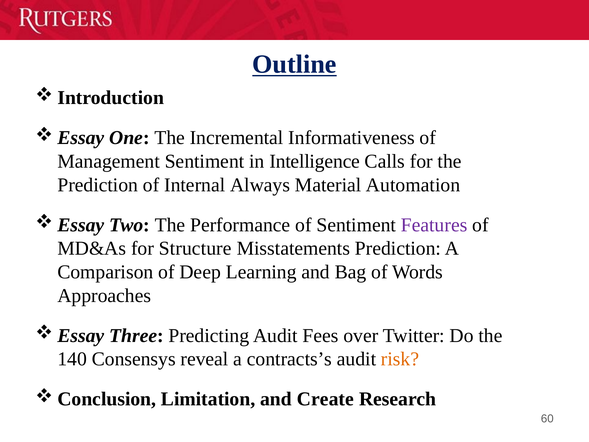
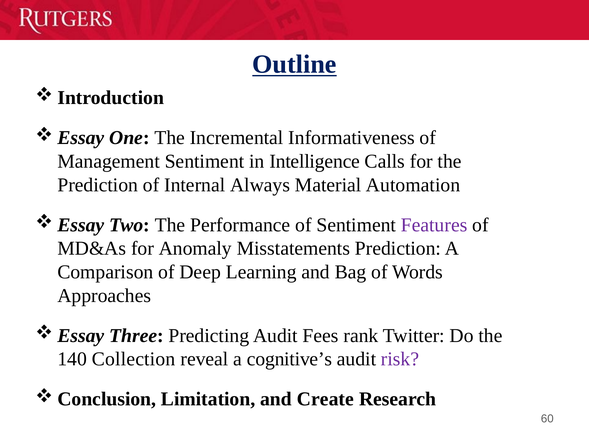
Structure: Structure -> Anomaly (195, 248)
over: over -> rank (361, 335)
Consensys: Consensys -> Collection (134, 359)
contracts’s: contracts’s -> cognitive’s (290, 359)
risk colour: orange -> purple (400, 359)
